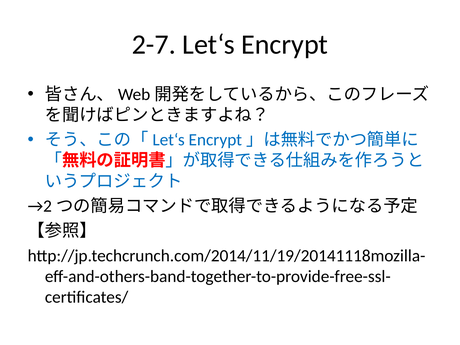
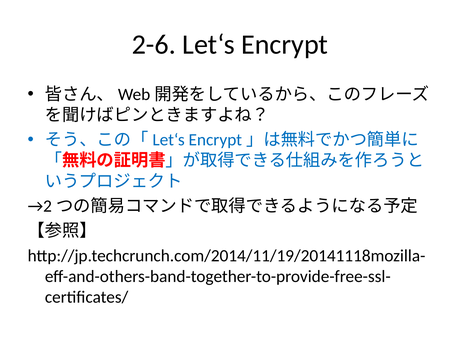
2-7: 2-7 -> 2-6 (154, 45)
